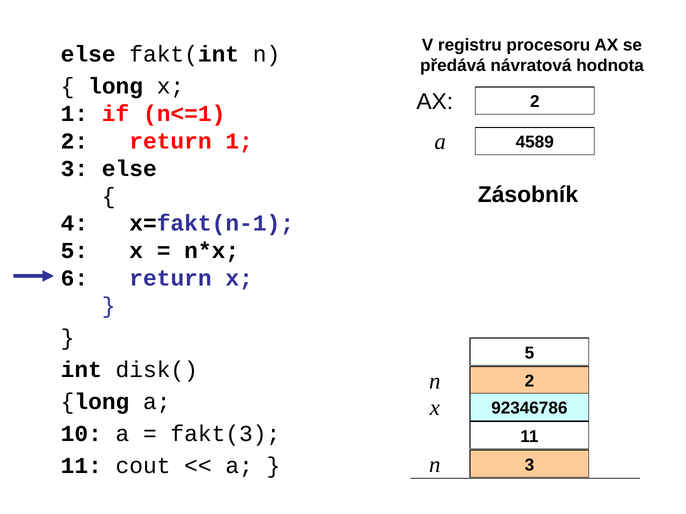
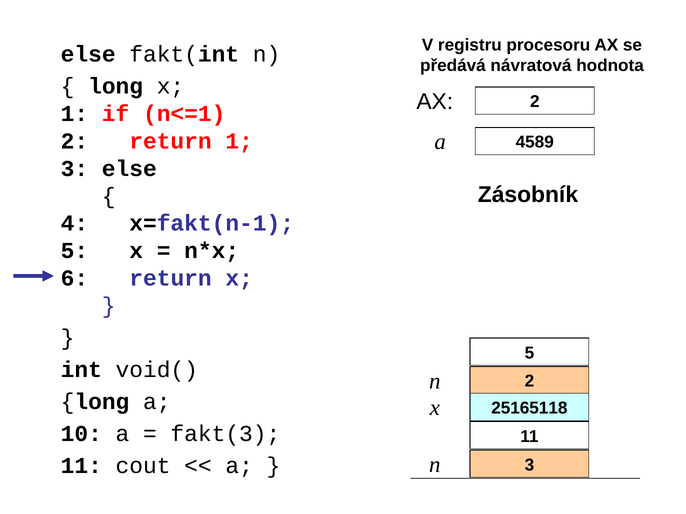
disk(: disk( -> void( (157, 370)
92346786: 92346786 -> 25165118 (529, 409)
